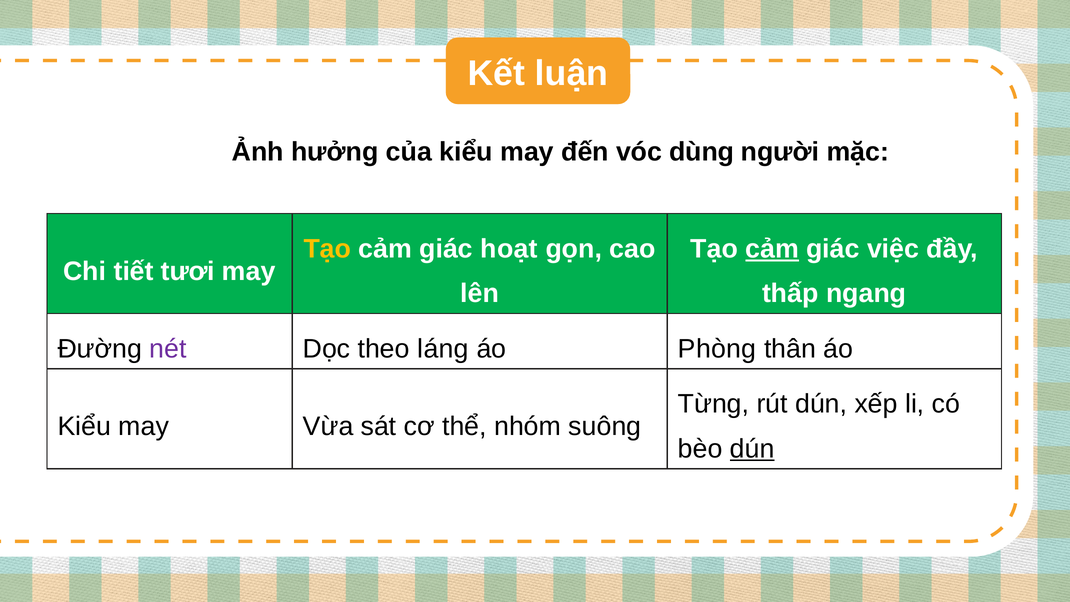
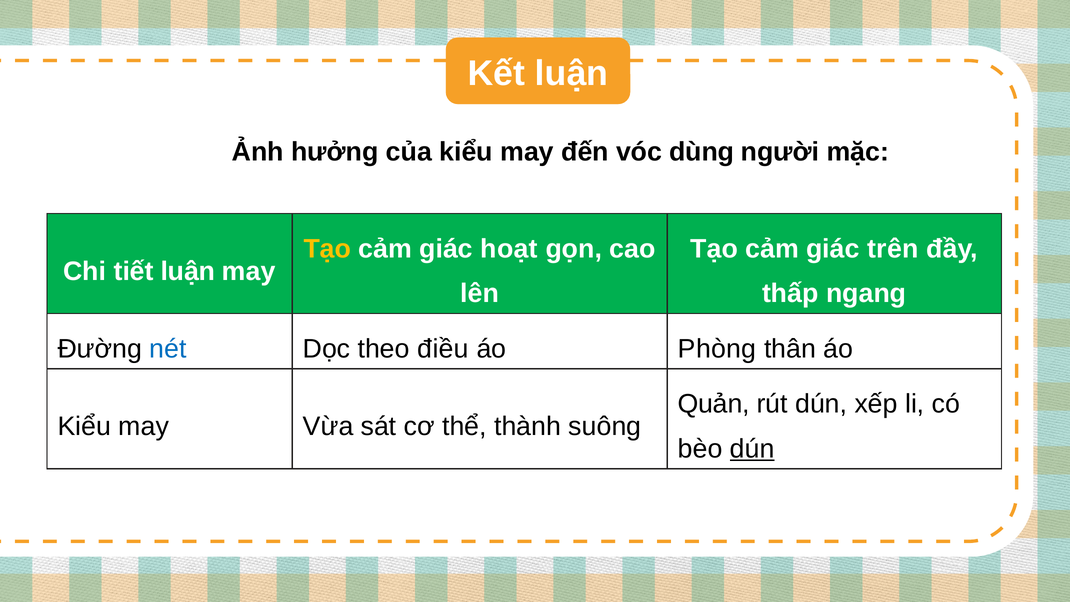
cảm underline: present -> none (772, 249)
việc: việc -> trên (893, 249)
tiết tươi: tươi -> luận (188, 271)
nét colour: purple -> blue (168, 349)
láng: láng -> điều (443, 349)
Từng: Từng -> Quản (714, 404)
nhóm: nhóm -> thành (528, 426)
